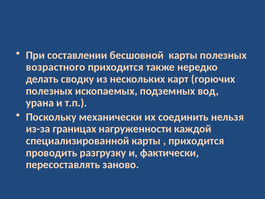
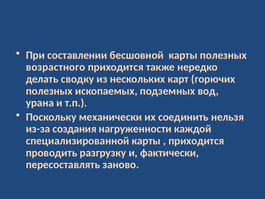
границах: границах -> создания (75, 129)
